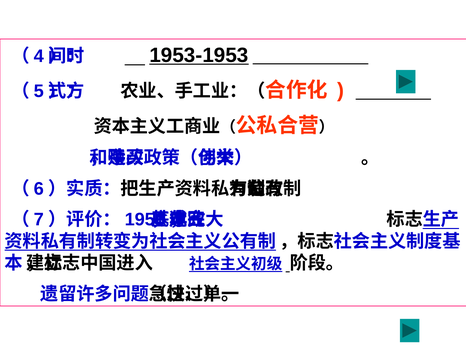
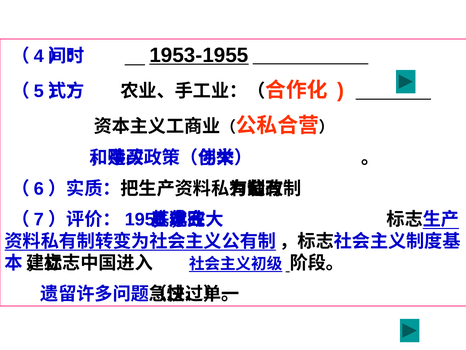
1953-1953: 1953-1953 -> 1953-1955 (199, 55)
